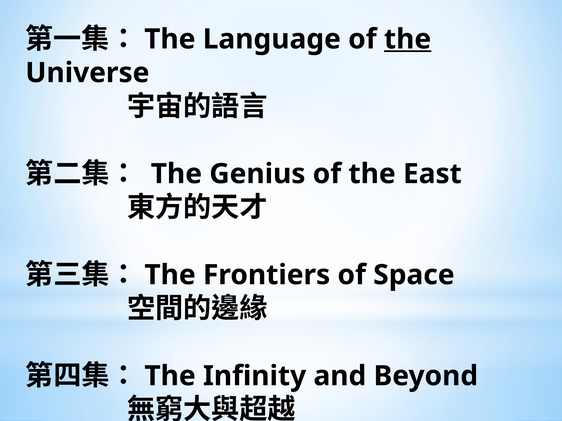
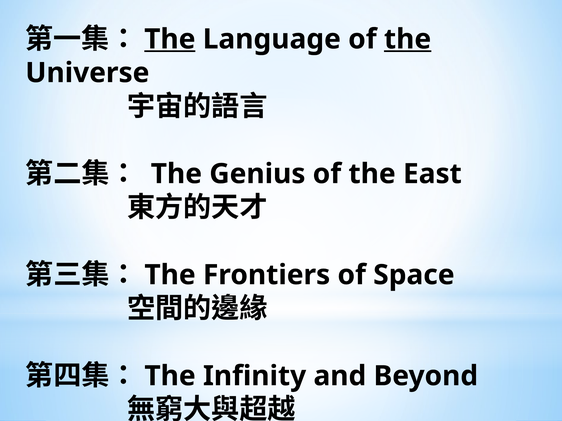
The underline: none -> present (170, 39)
